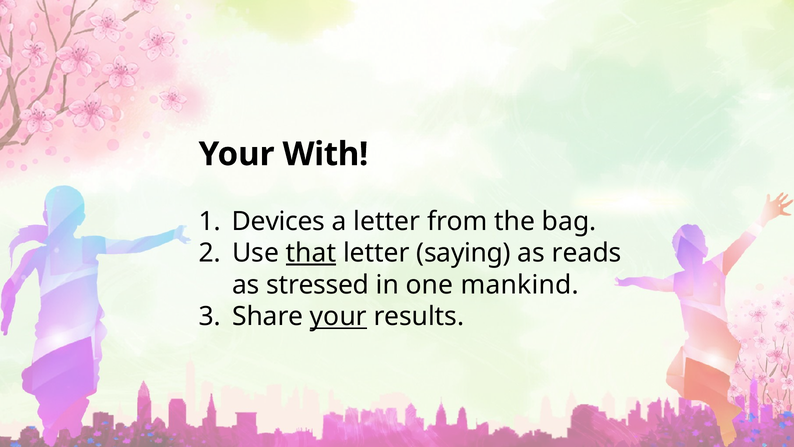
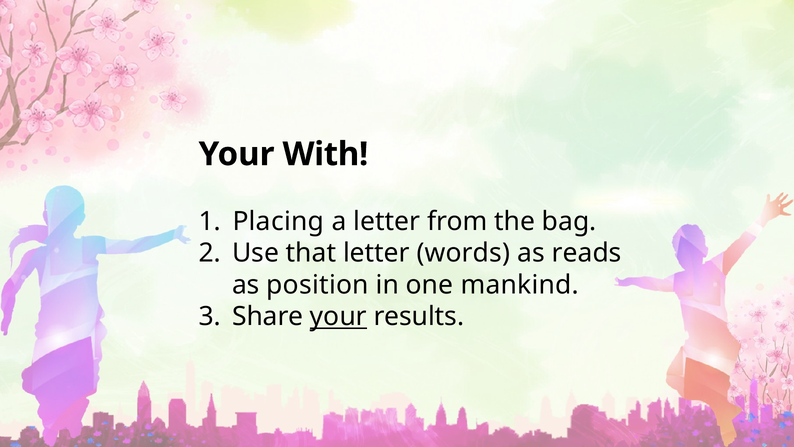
Devices: Devices -> Placing (278, 221)
that underline: present -> none (311, 253)
saying: saying -> words (463, 253)
stressed: stressed -> position (318, 285)
